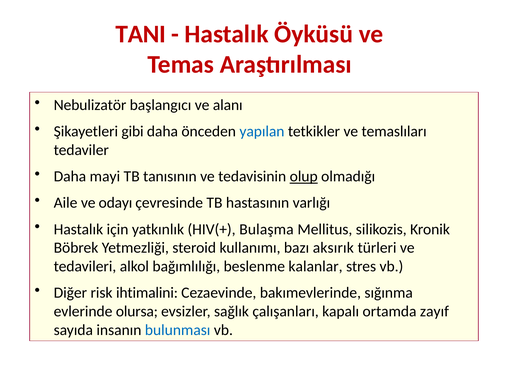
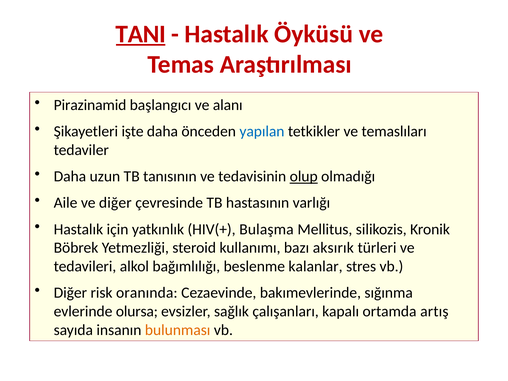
TANI underline: none -> present (141, 34)
Nebulizatör: Nebulizatör -> Pirazinamid (90, 105)
gibi: gibi -> işte (133, 131)
mayi: mayi -> uzun (105, 176)
ve odayı: odayı -> diğer (115, 203)
ihtimalini: ihtimalini -> oranında (147, 293)
zayıf: zayıf -> artış (434, 311)
bulunması colour: blue -> orange (178, 330)
